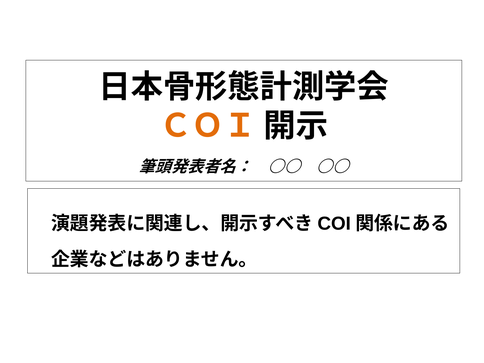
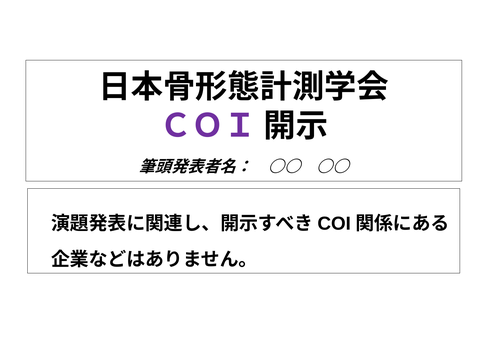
ＣＯＩ colour: orange -> purple (208, 126)
